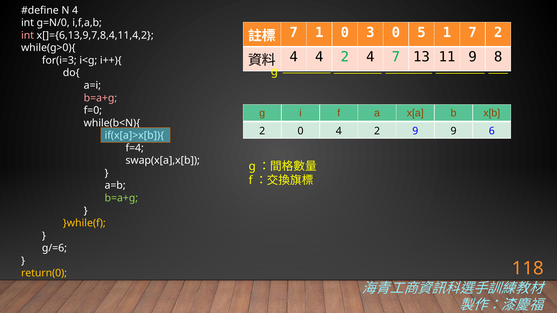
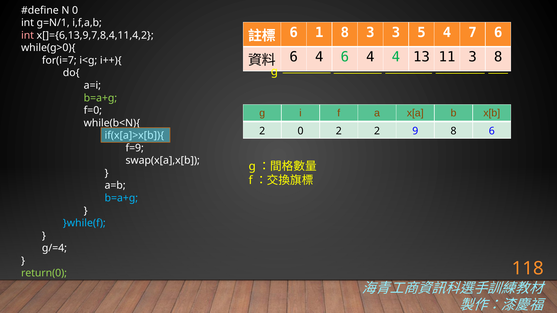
N 4: 4 -> 0 (75, 10)
g=N/0: g=N/0 -> g=N/1 (53, 23)
7: 7 -> 6 (294, 33)
1 0: 0 -> 8 (345, 33)
3 0: 0 -> 3 (396, 33)
5 1: 1 -> 4 (447, 33)
7 2: 2 -> 6 (498, 33)
4: 4 -> 6 (294, 57)
2: 2 -> 6 (345, 57)
4 7: 7 -> 4 (396, 57)
11 9: 9 -> 3 (473, 57)
for(i=3: for(i=3 -> for(i=7 (59, 60)
b=a+g colour: pink -> light green (100, 98)
0 4: 4 -> 2 (339, 131)
9 9: 9 -> 8 (454, 131)
f=4: f=4 -> f=9 (135, 148)
b=a+g colour: light green -> light blue (121, 198)
}while(f colour: yellow -> light blue (84, 223)
g/=6: g/=6 -> g/=4 (54, 248)
return(0 colour: yellow -> light green (44, 273)
